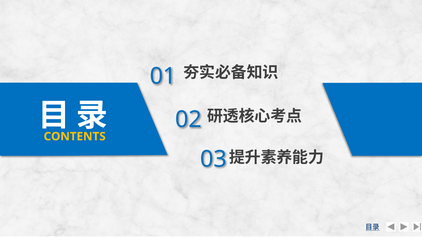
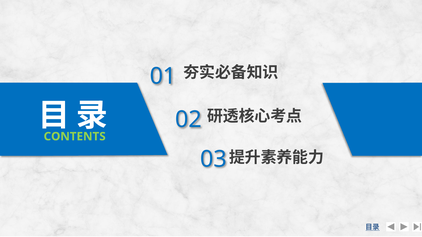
CONTENTS colour: yellow -> light green (75, 137)
